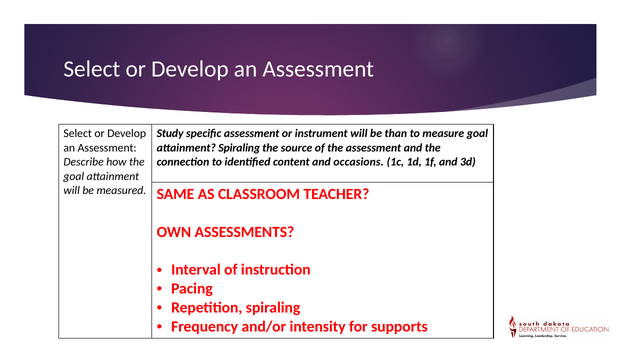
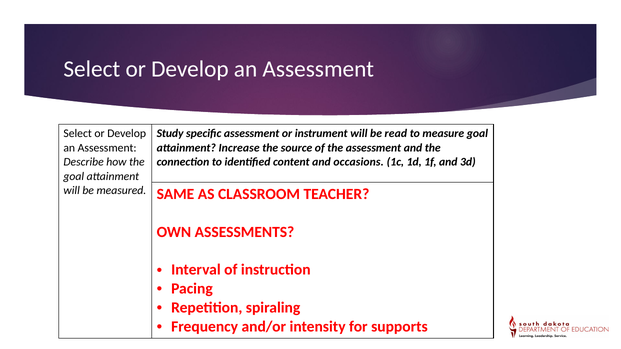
than: than -> read (396, 134)
attainment Spiraling: Spiraling -> Increase (239, 148)
